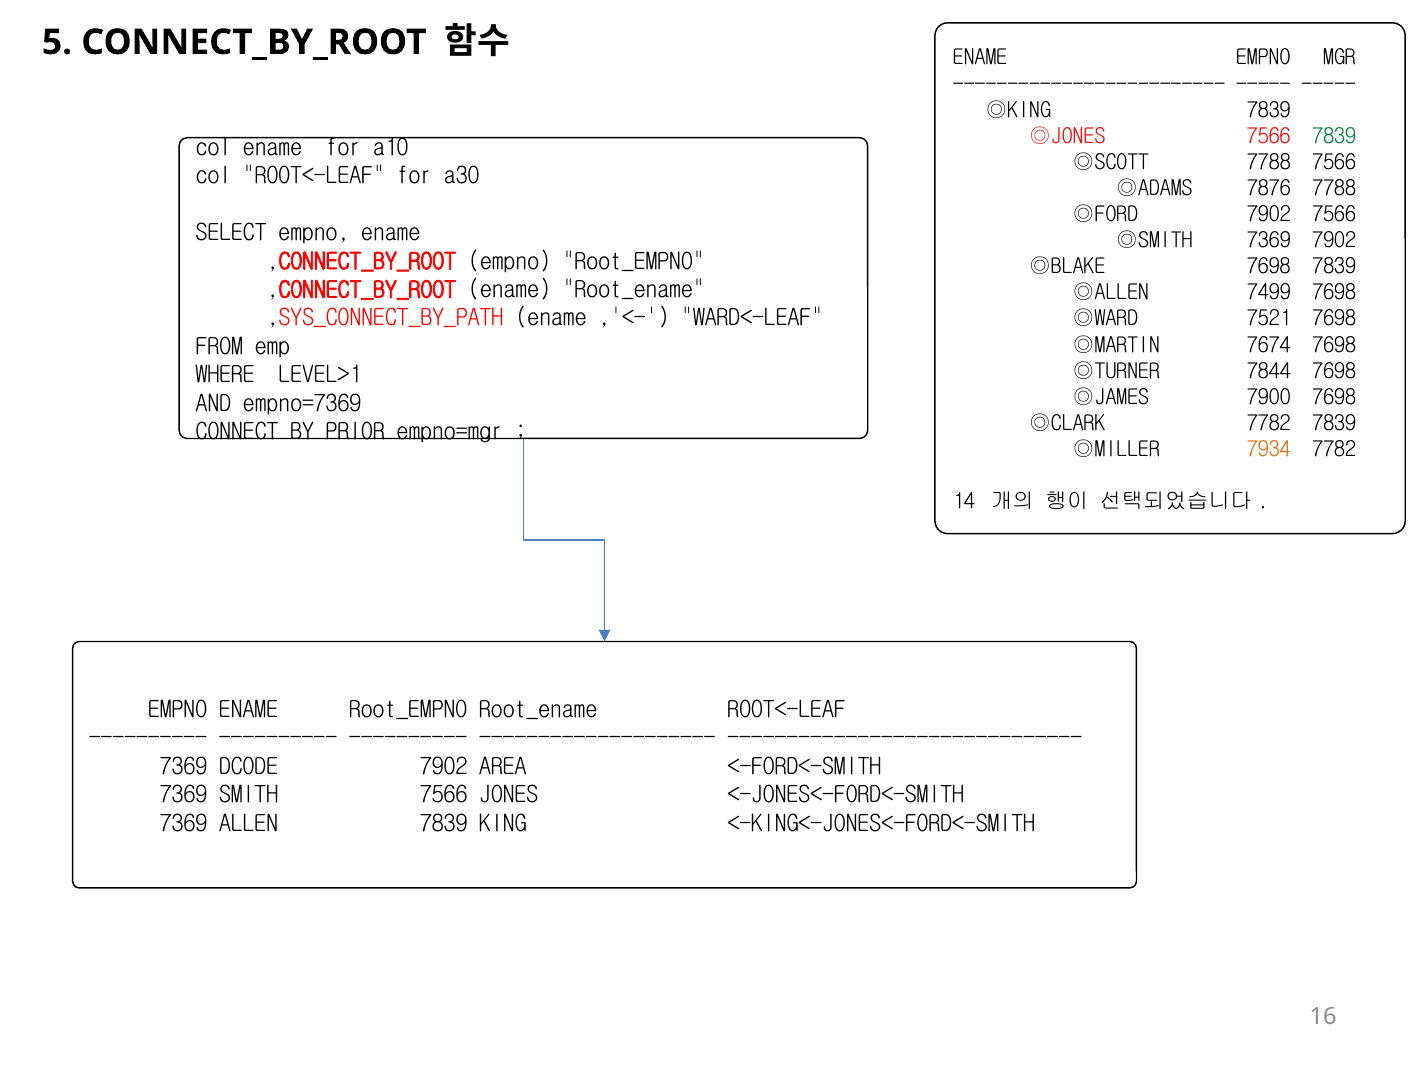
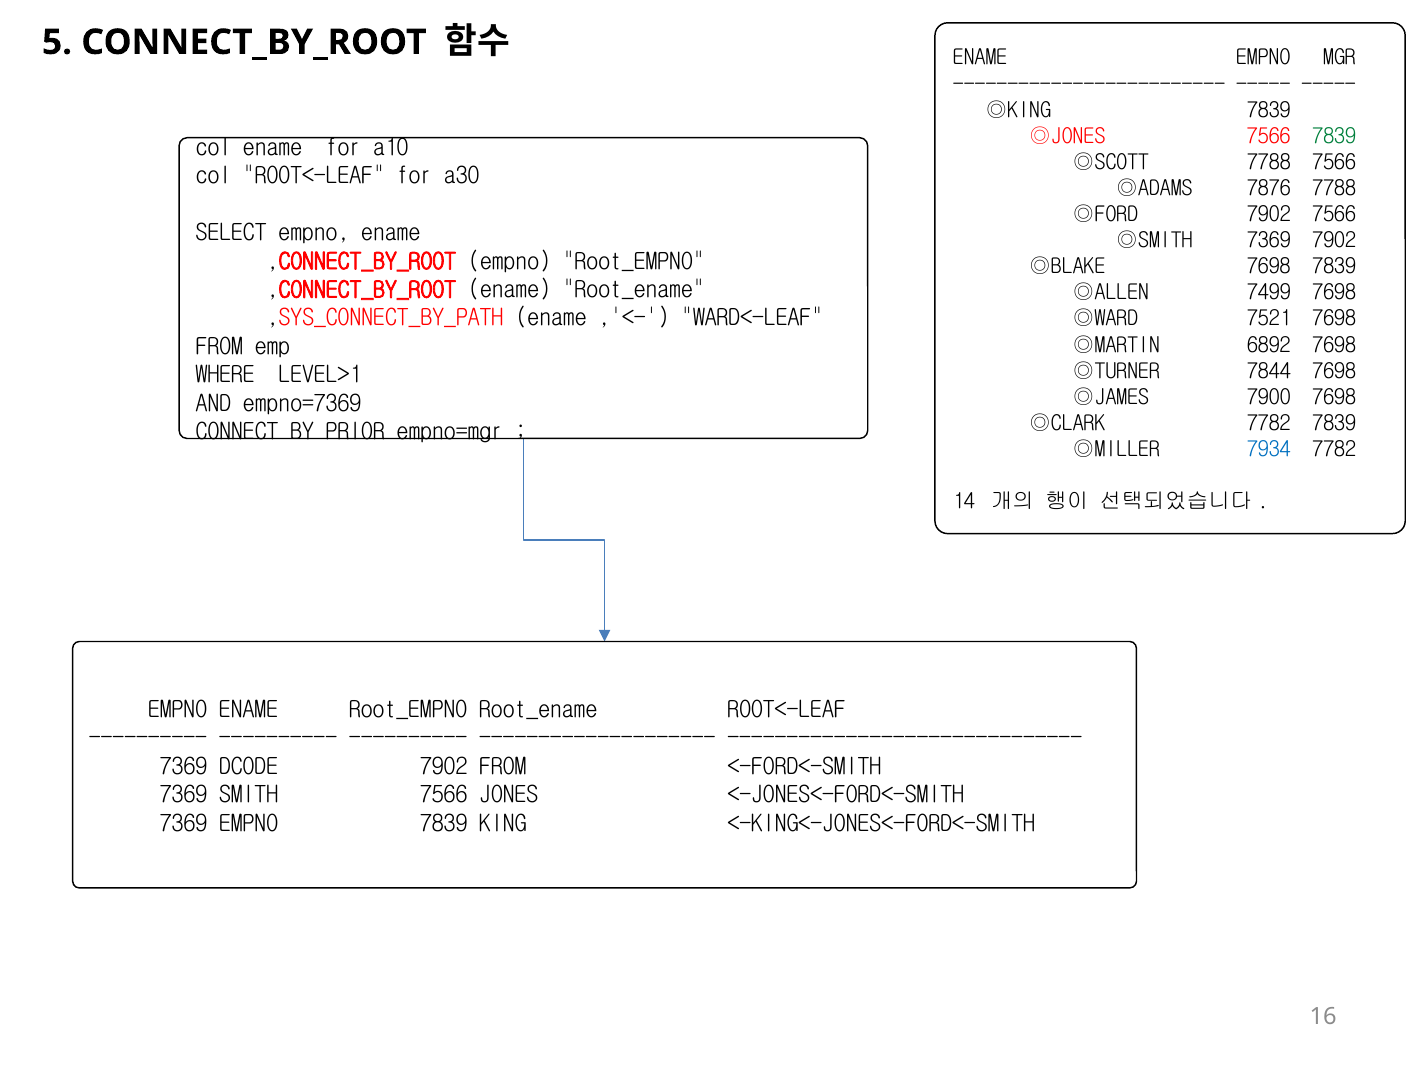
7674: 7674 -> 6892 (1269, 345)
7934 colour: orange -> blue (1269, 449)
7902 AREA: AREA -> FROM (503, 766)
7369 ALLEN: ALLEN -> EMPNO (249, 823)
